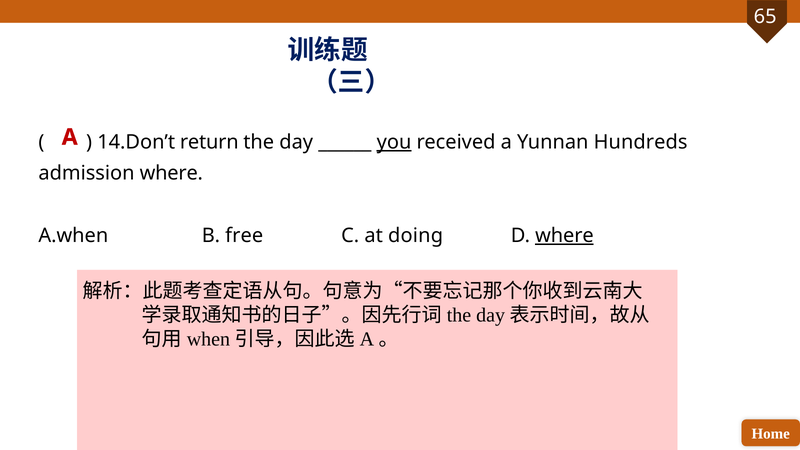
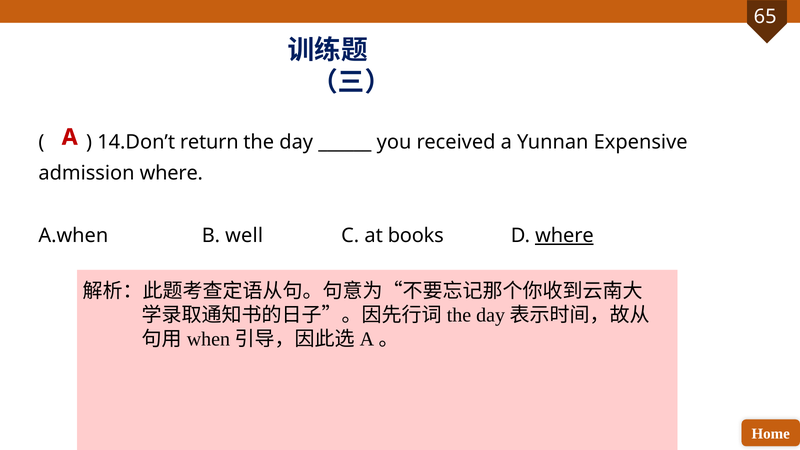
you underline: present -> none (394, 142)
Hundreds: Hundreds -> Expensive (641, 142)
free: free -> well (244, 236)
doing: doing -> books (416, 236)
